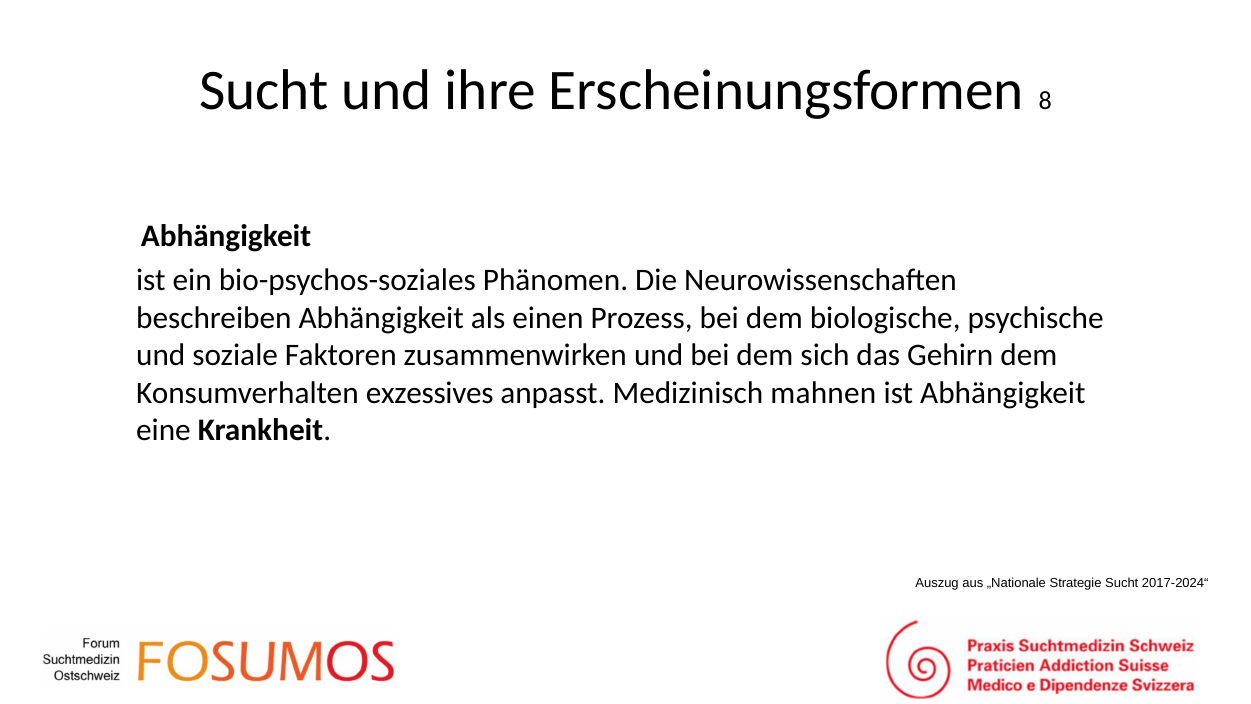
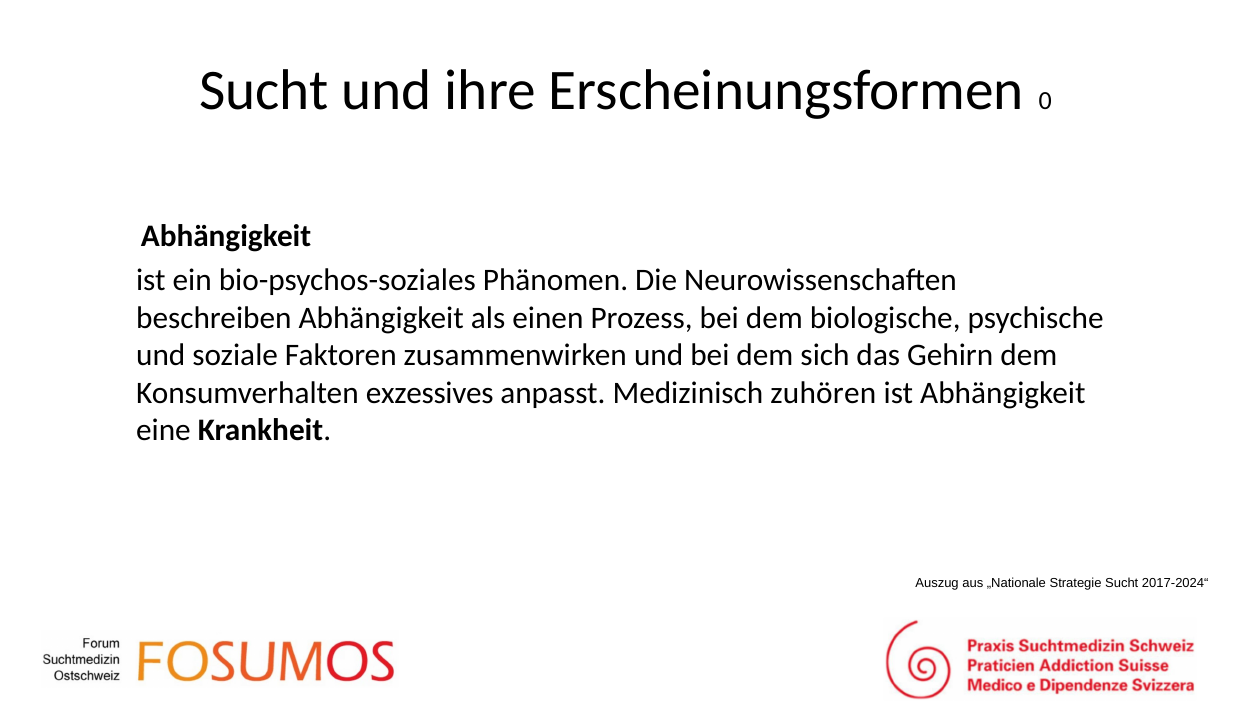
8: 8 -> 0 (1045, 101)
mahnen: mahnen -> zuhören (823, 393)
